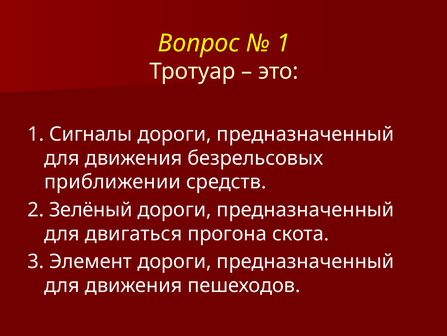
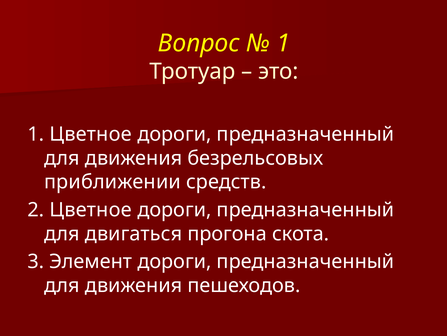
1 Сигналы: Сигналы -> Цветное (91, 134)
2 Зелёный: Зелёный -> Цветное (91, 209)
